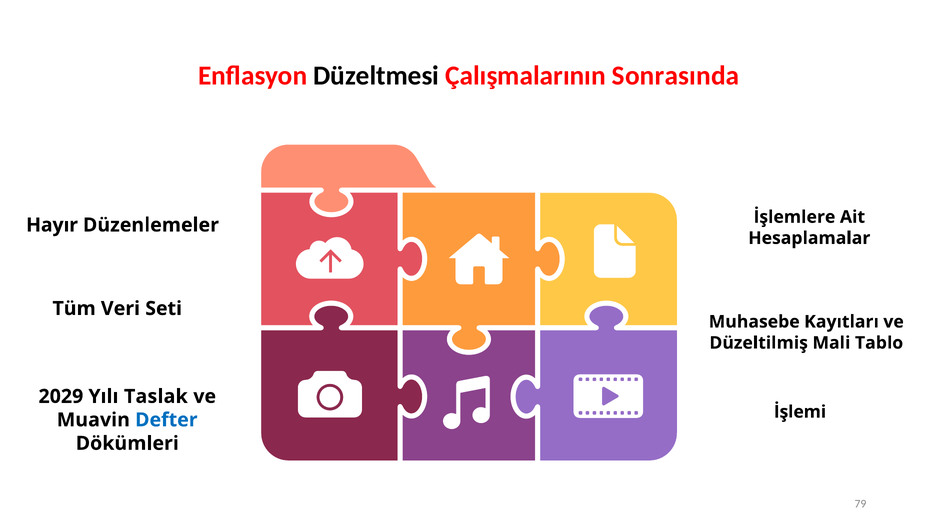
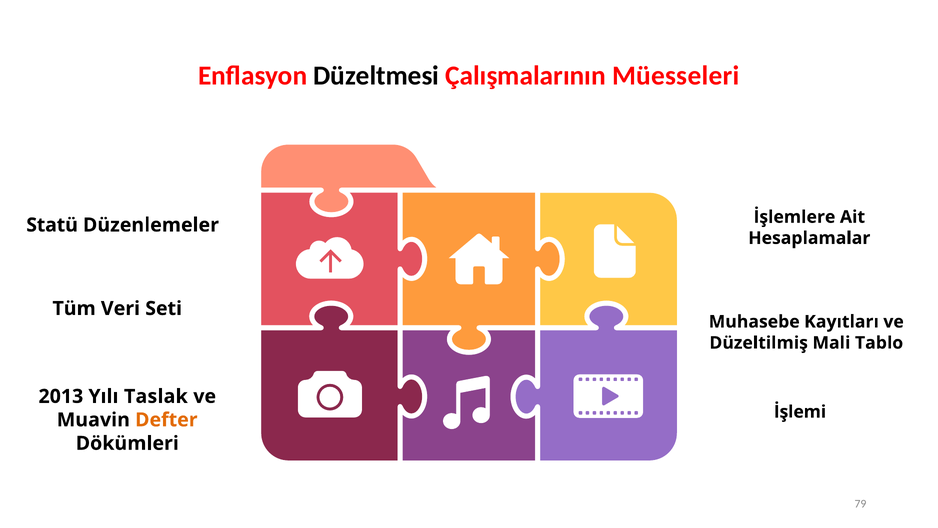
Sonrasında: Sonrasında -> Müesseleri (676, 75)
Hayır: Hayır -> Statü (52, 225)
2029: 2029 -> 2013 (61, 396)
Defter colour: blue -> orange (166, 420)
